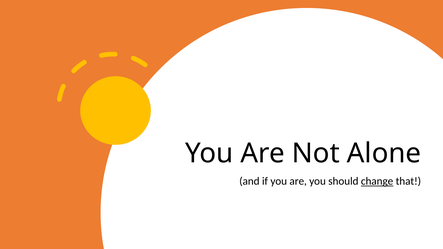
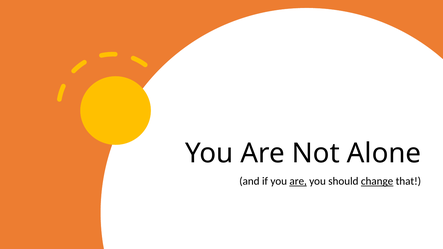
are underline: none -> present (298, 181)
